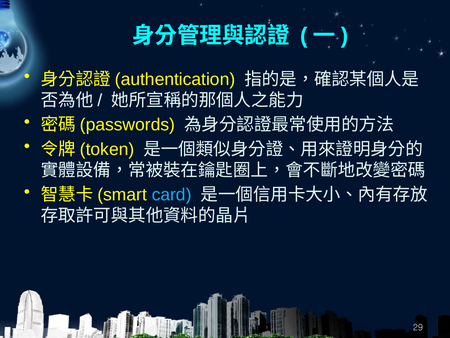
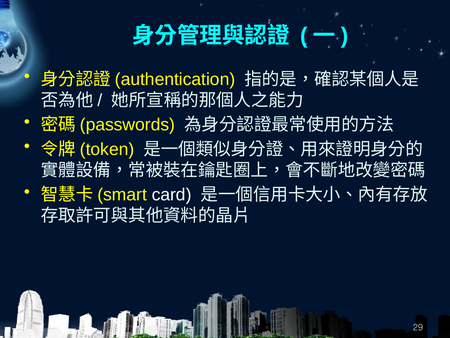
card colour: light blue -> white (172, 194)
